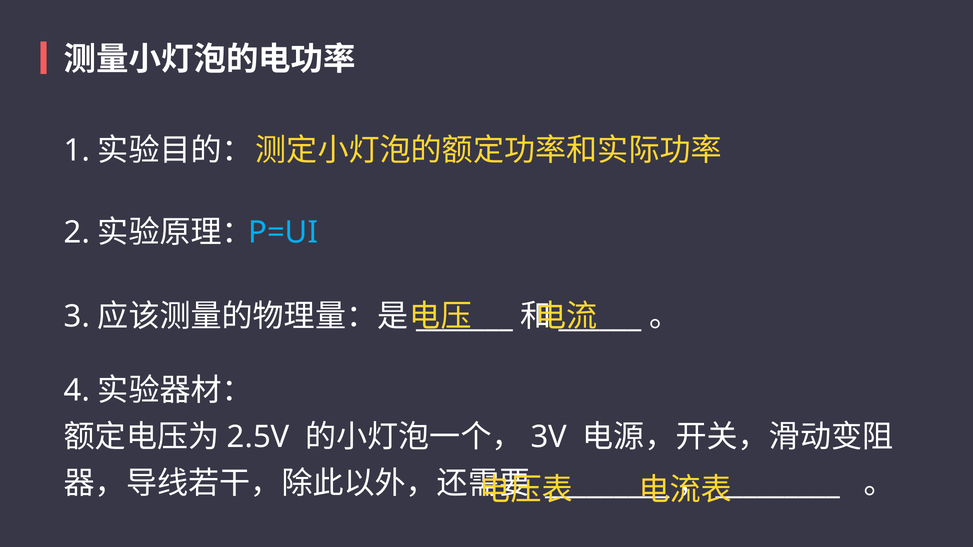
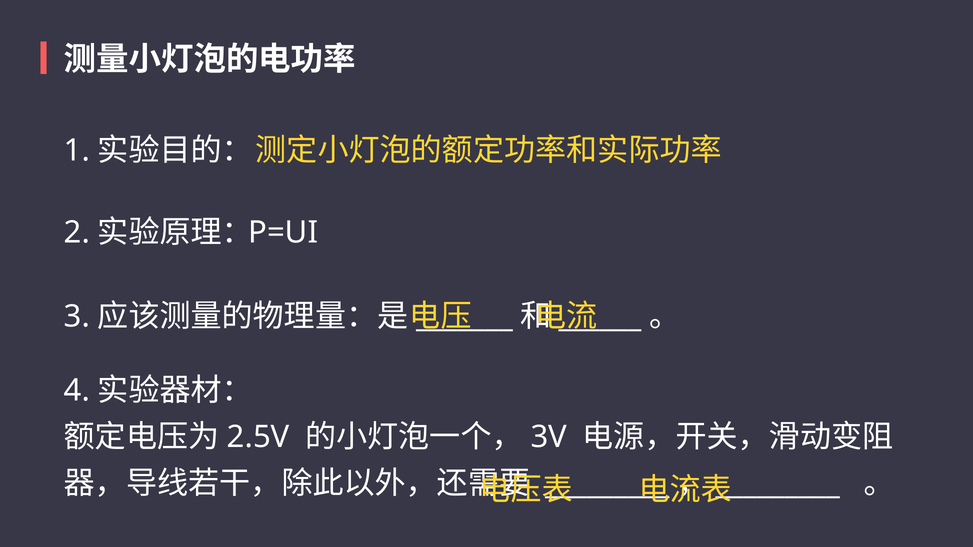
P=UI colour: light blue -> white (283, 233)
